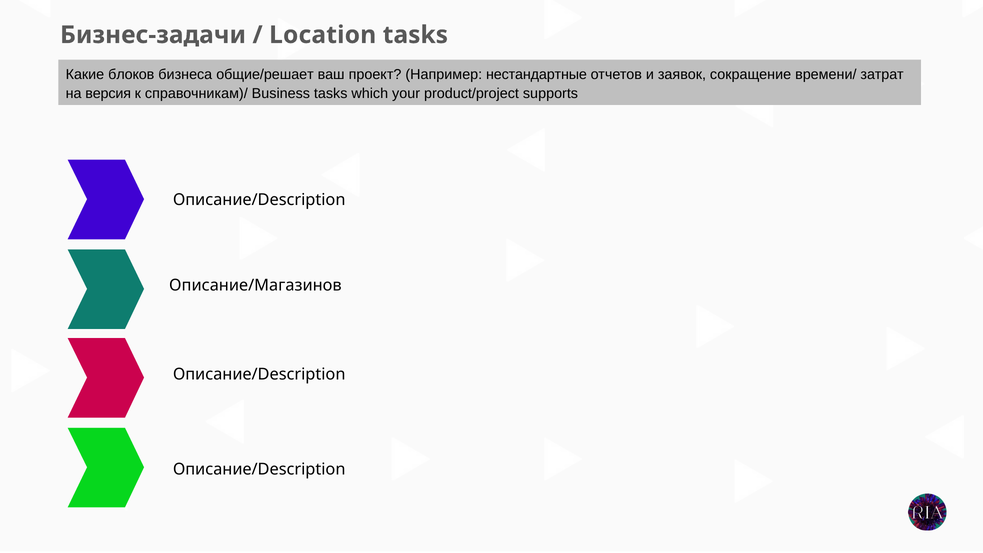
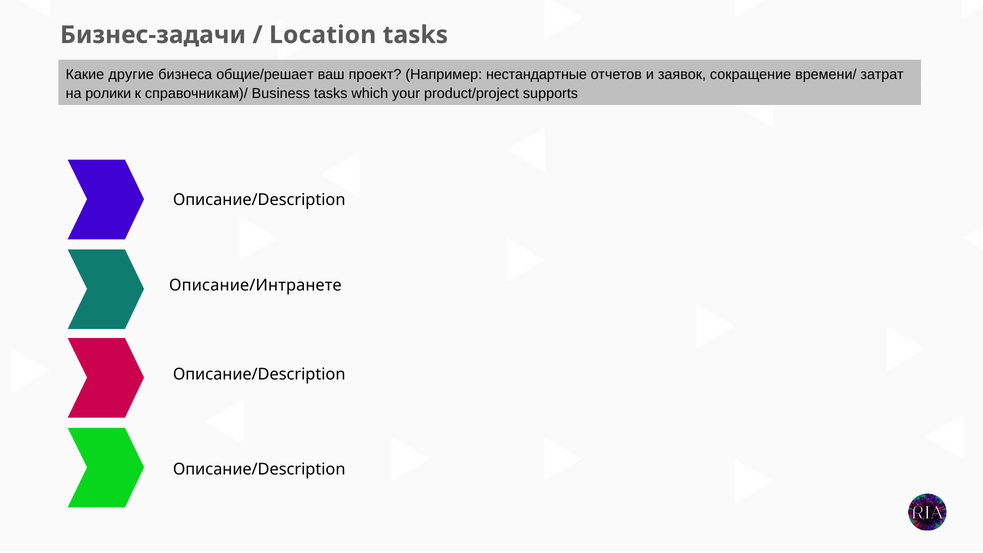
блоков: блоков -> другие (131, 75)
версия: версия -> ролики (108, 94)
Описание/Магазинов: Описание/Магазинов -> Описание/Интранете (255, 285)
